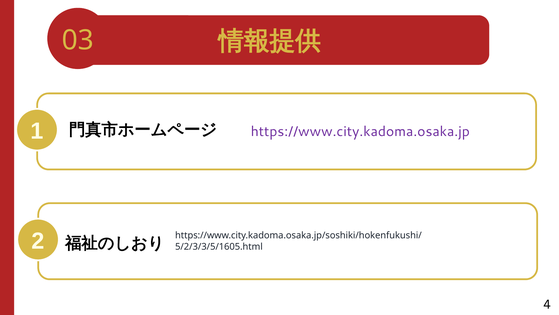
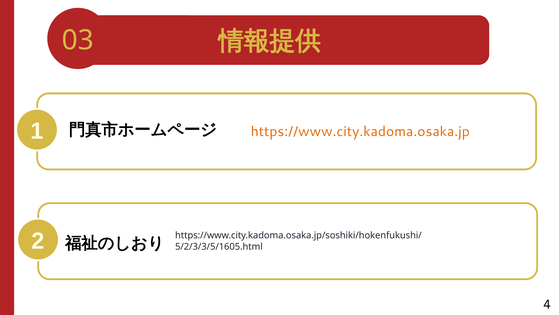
https://www.city.kadoma.osaka.jp colour: purple -> orange (360, 131)
